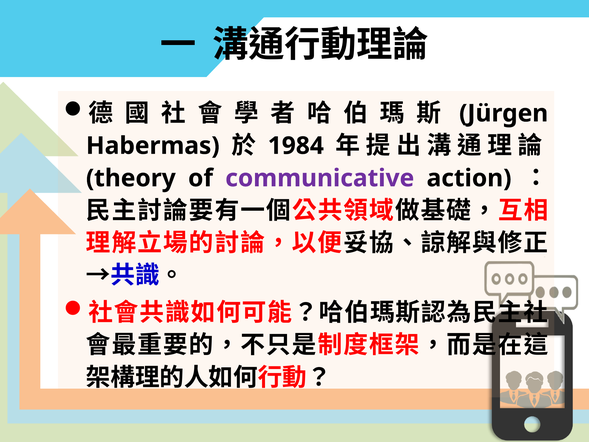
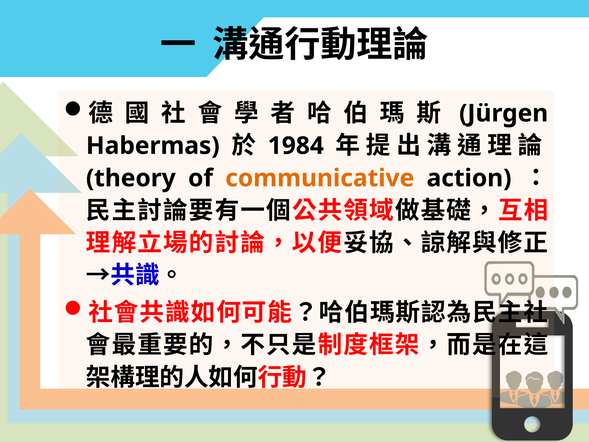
communicative colour: purple -> orange (320, 178)
